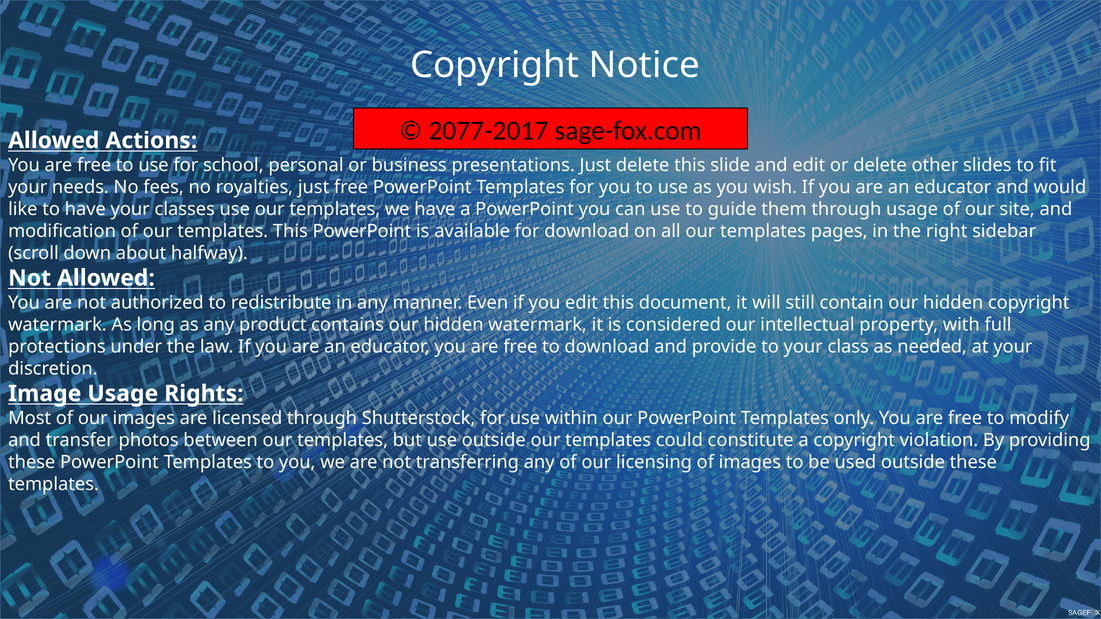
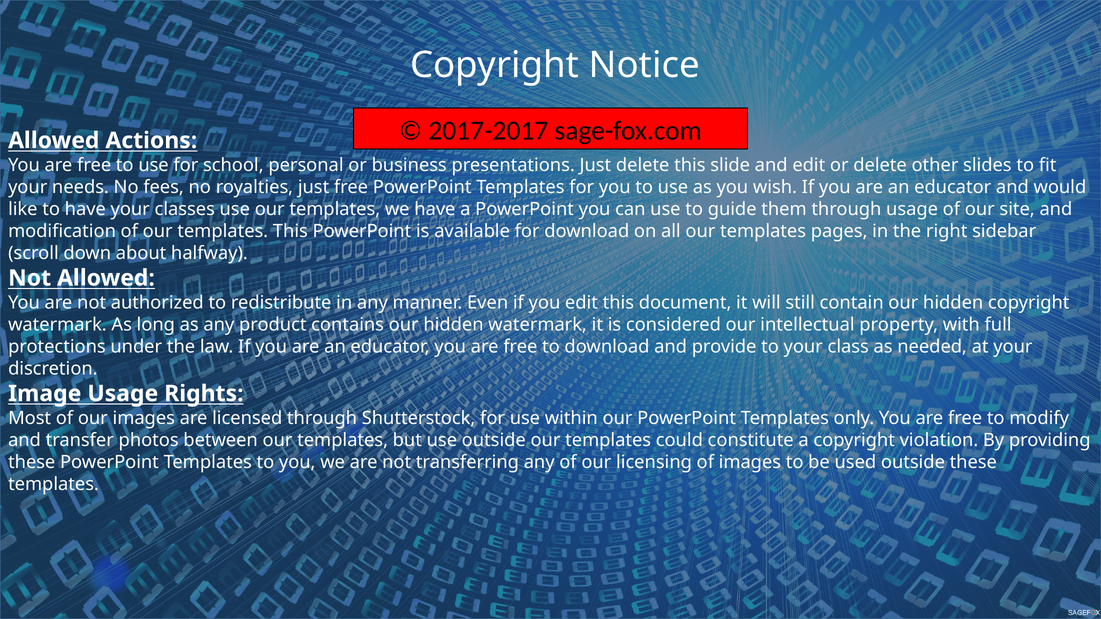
2077-2017: 2077-2017 -> 2017-2017 (488, 131)
